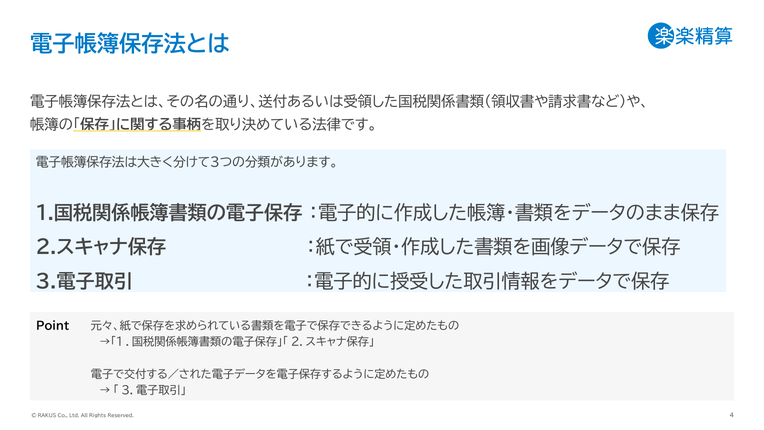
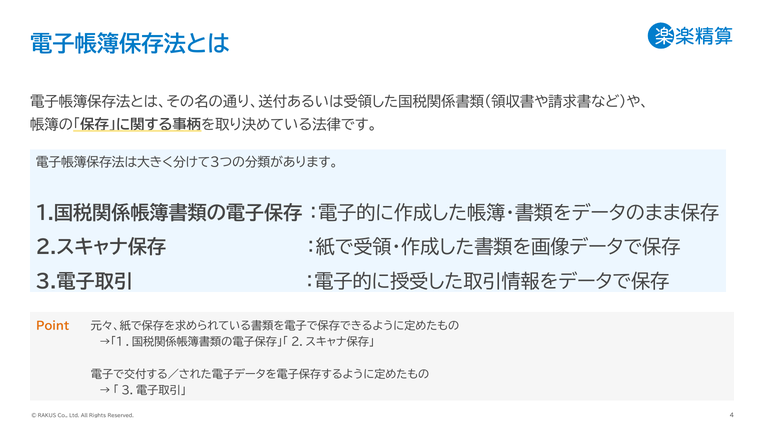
Point colour: black -> orange (53, 326)
